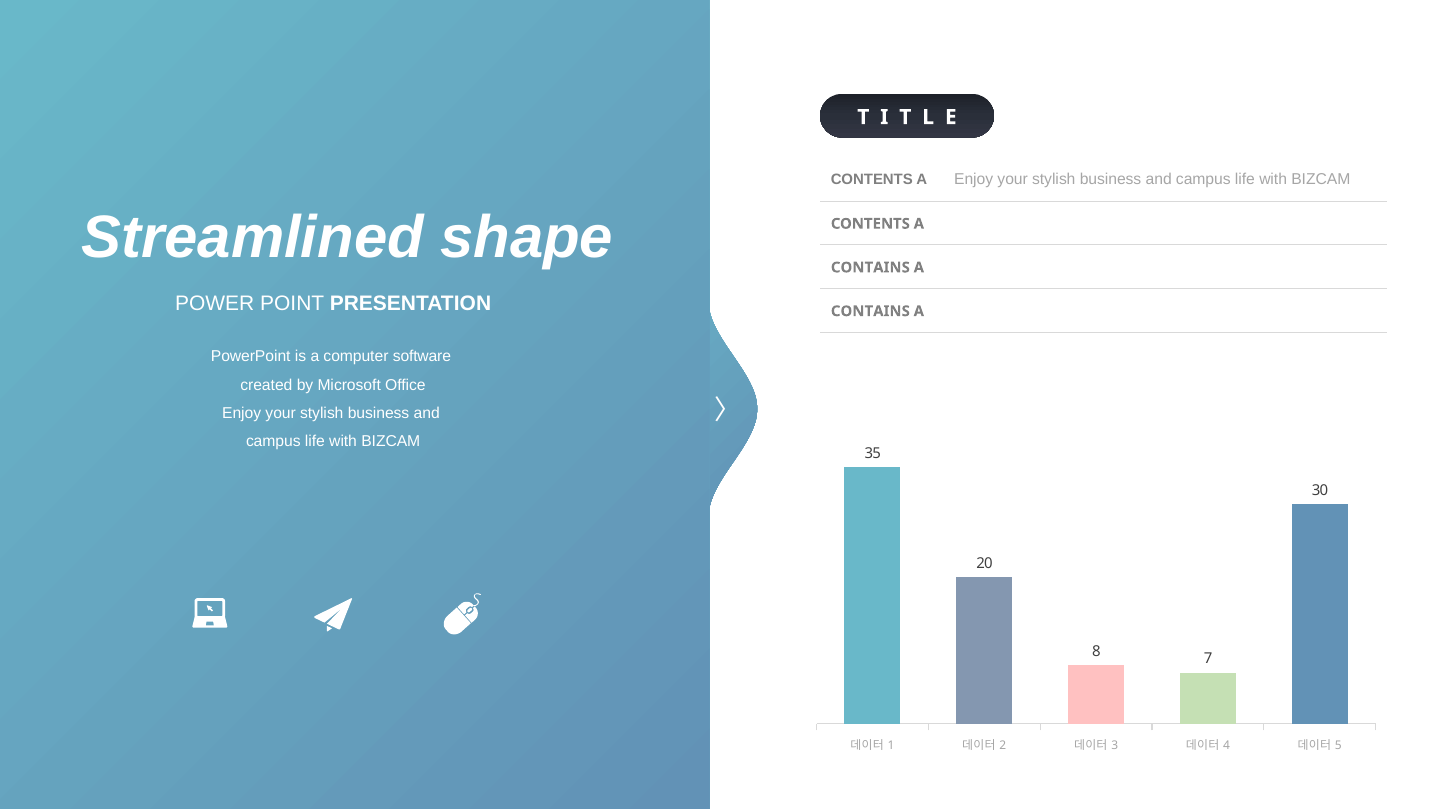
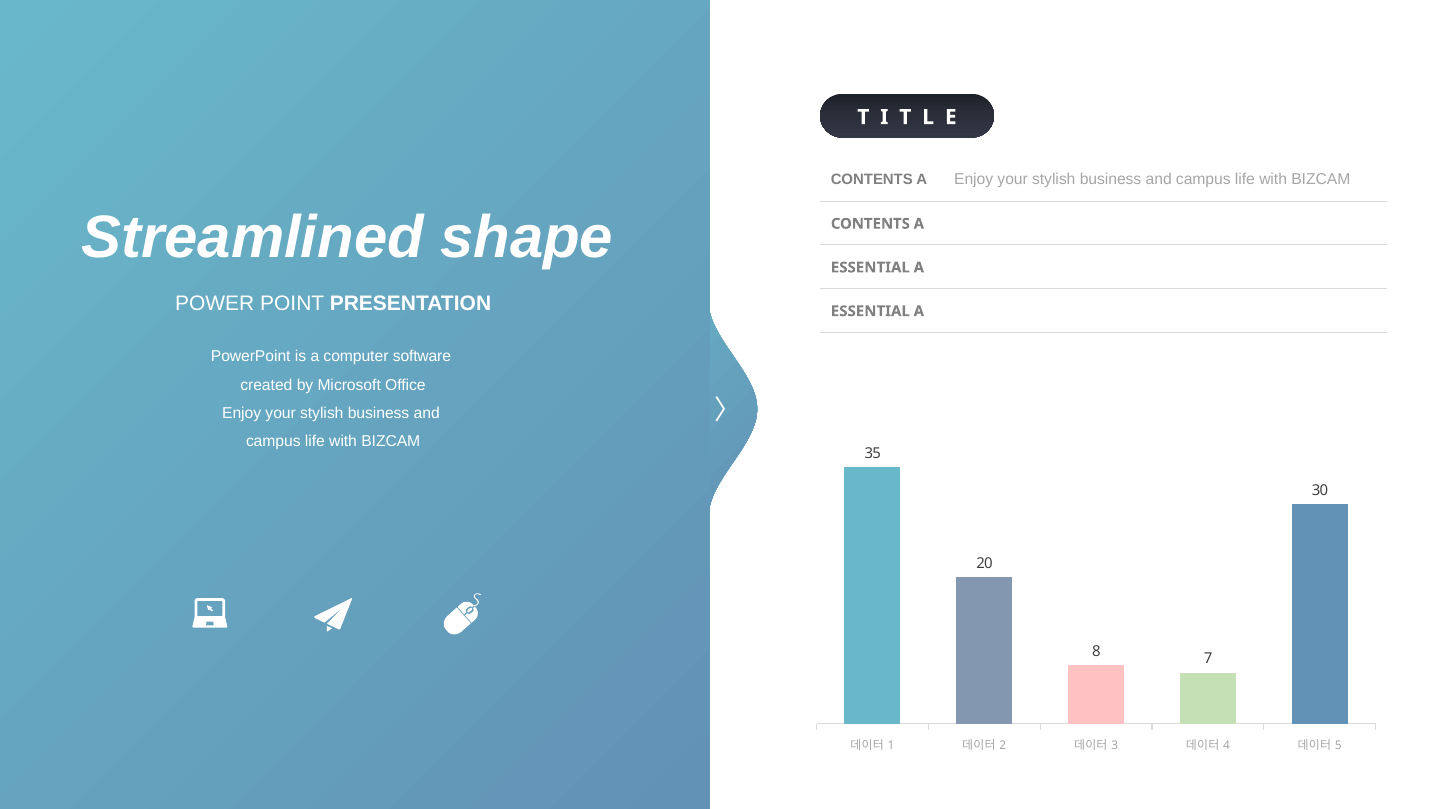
CONTAINS: CONTAINS -> ESSENTIAL (870, 267)
CONTAINS: CONTAINS -> ESSENTIAL (870, 311)
